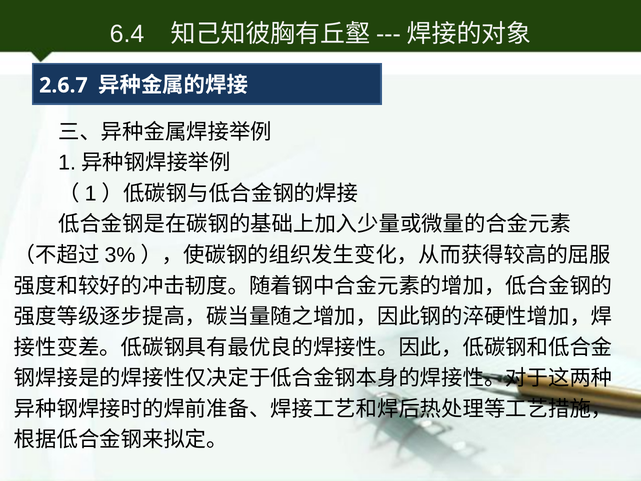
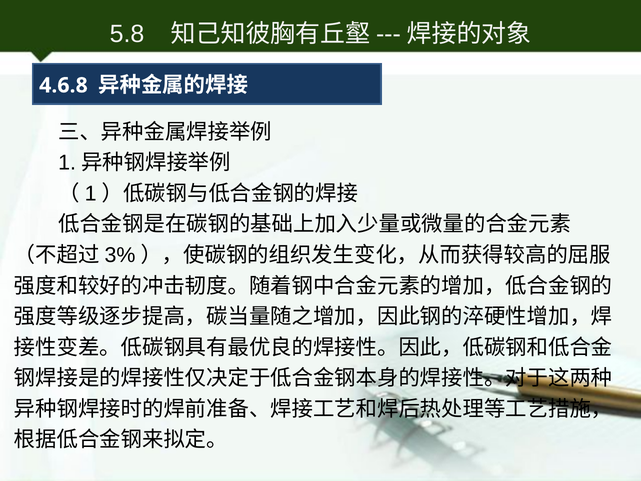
6.4: 6.4 -> 5.8 (127, 34)
2.6.7: 2.6.7 -> 4.6.8 (63, 85)
